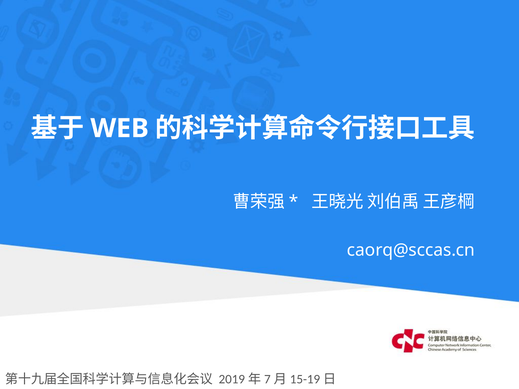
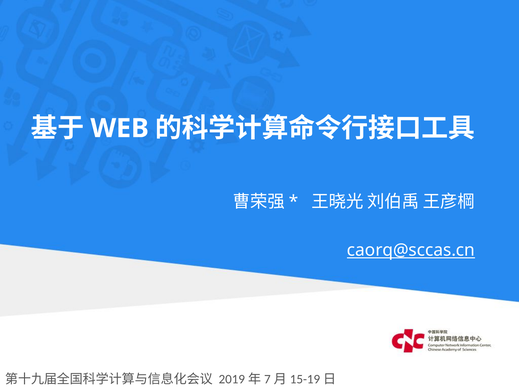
caorq@sccas.cn underline: none -> present (411, 250)
